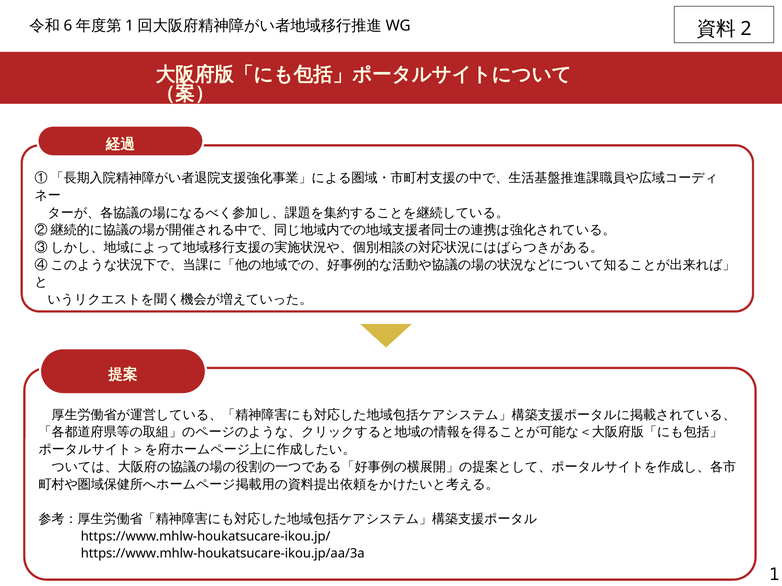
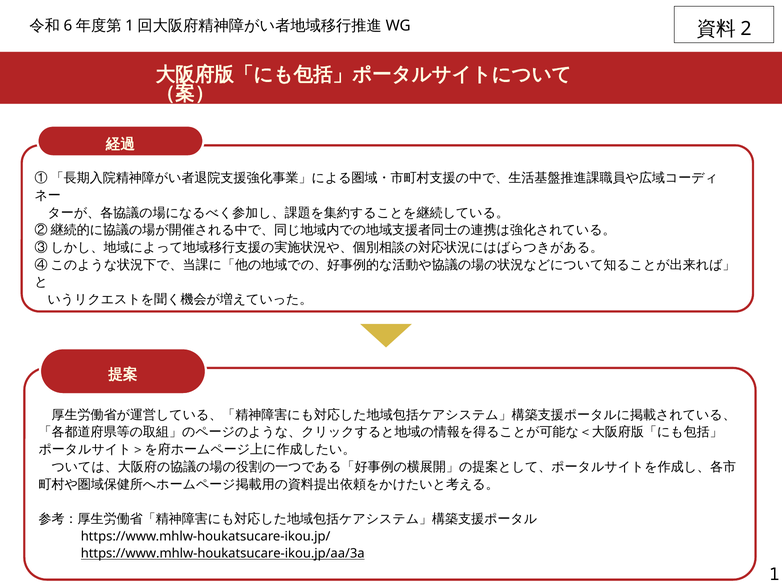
https://www.mhlw-houkatsucare-ikou.jp/aa/3a underline: none -> present (223, 554)
